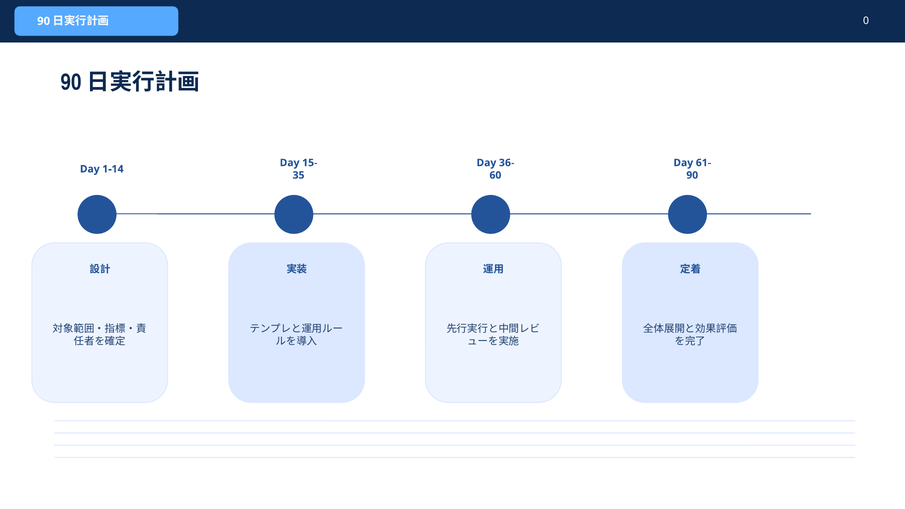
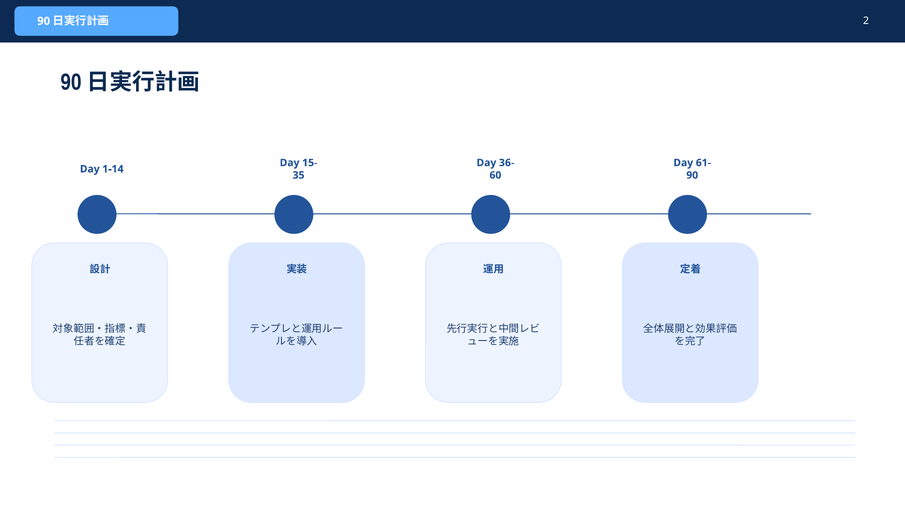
0: 0 -> 2 (866, 21)
